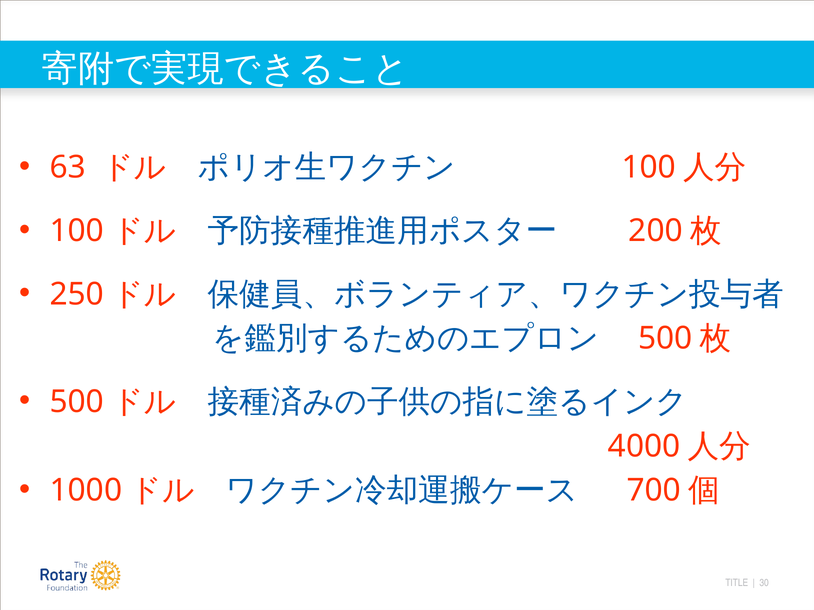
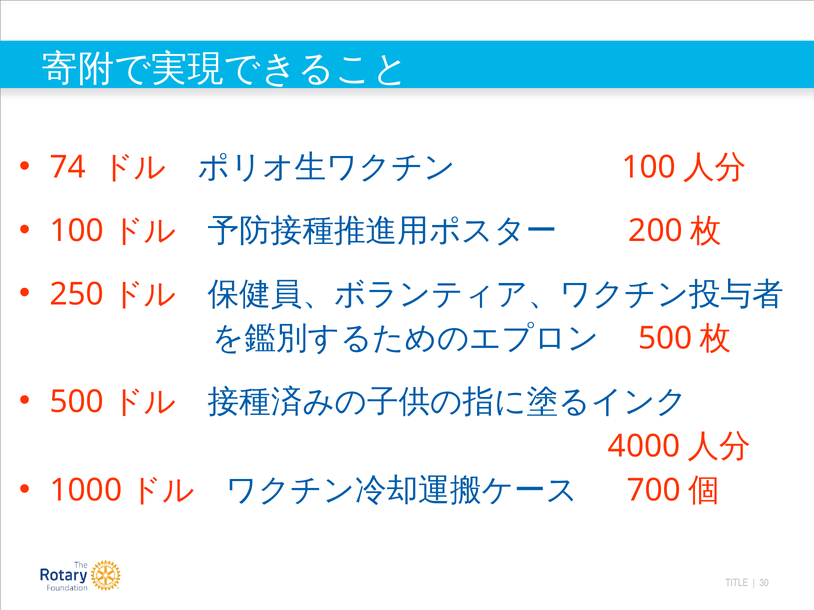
63: 63 -> 74 (68, 168)
